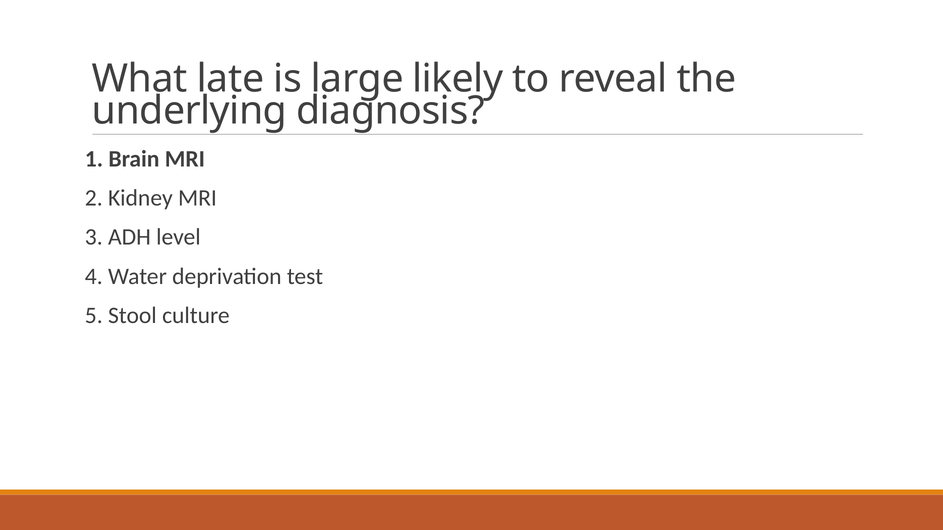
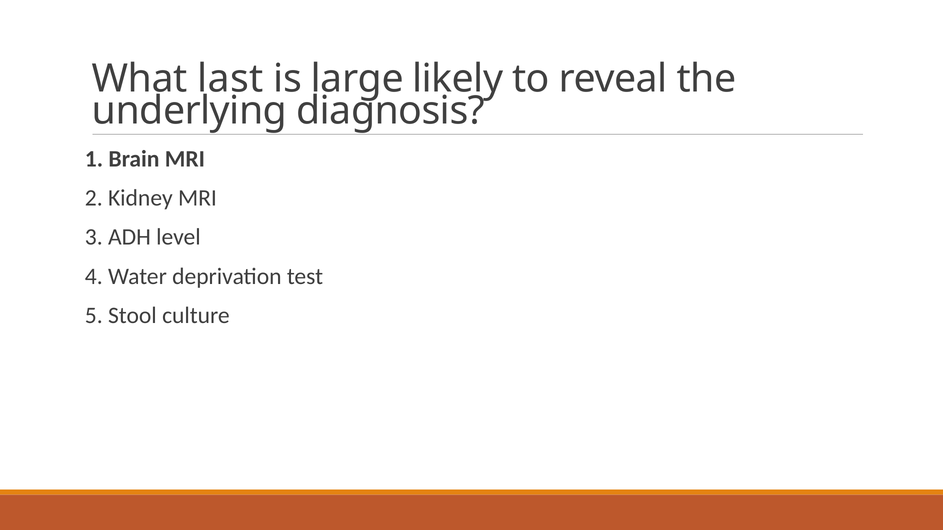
late: late -> last (230, 79)
